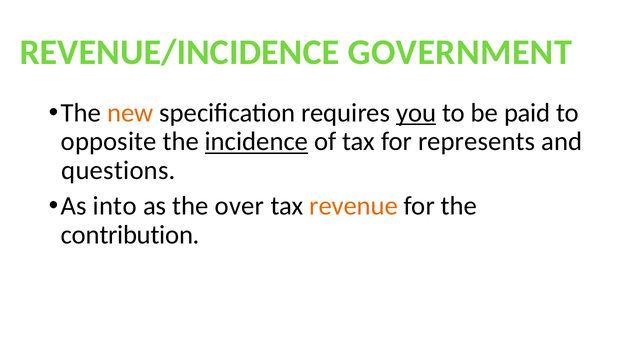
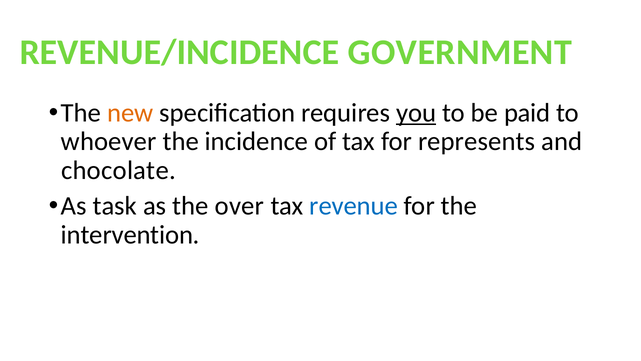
opposite: opposite -> whoever (109, 141)
incidence underline: present -> none (256, 141)
questions: questions -> chocolate (118, 170)
into: into -> task (115, 206)
revenue colour: orange -> blue (354, 206)
contribution: contribution -> intervention (130, 235)
